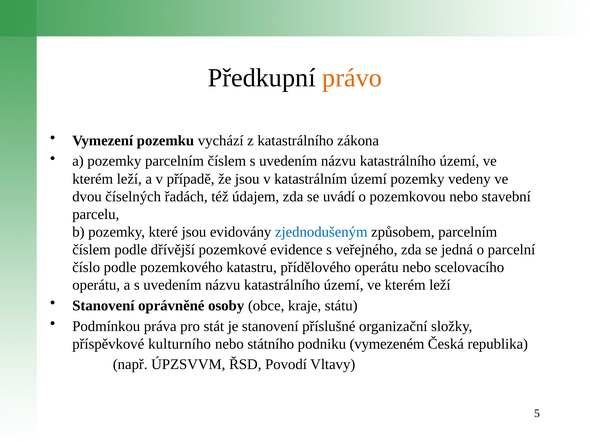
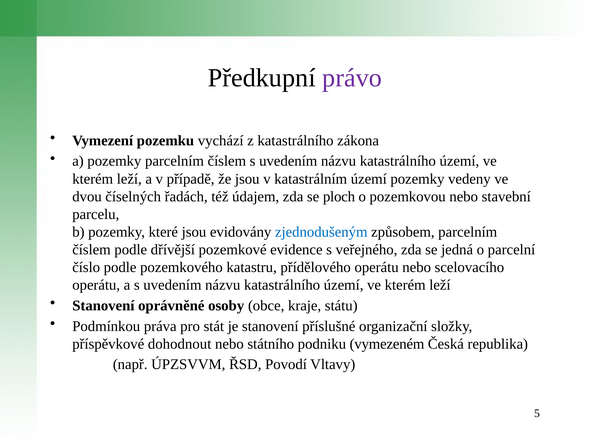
právo colour: orange -> purple (352, 78)
uvádí: uvádí -> ploch (339, 197)
kulturního: kulturního -> dohodnout (180, 344)
